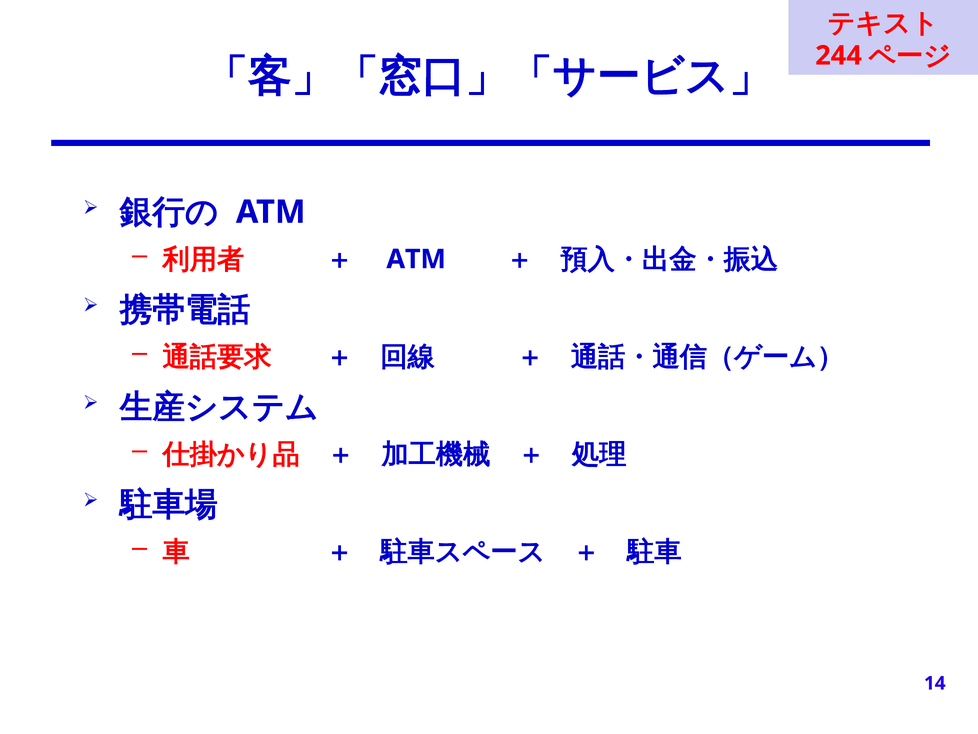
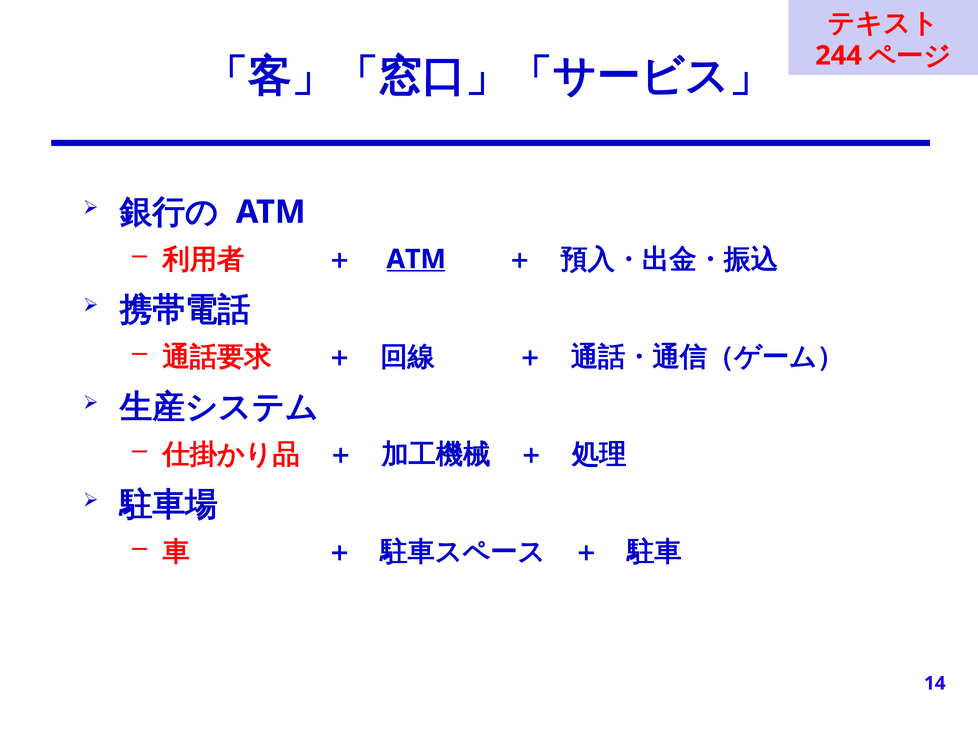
ATM underline: none -> present (416, 259)
